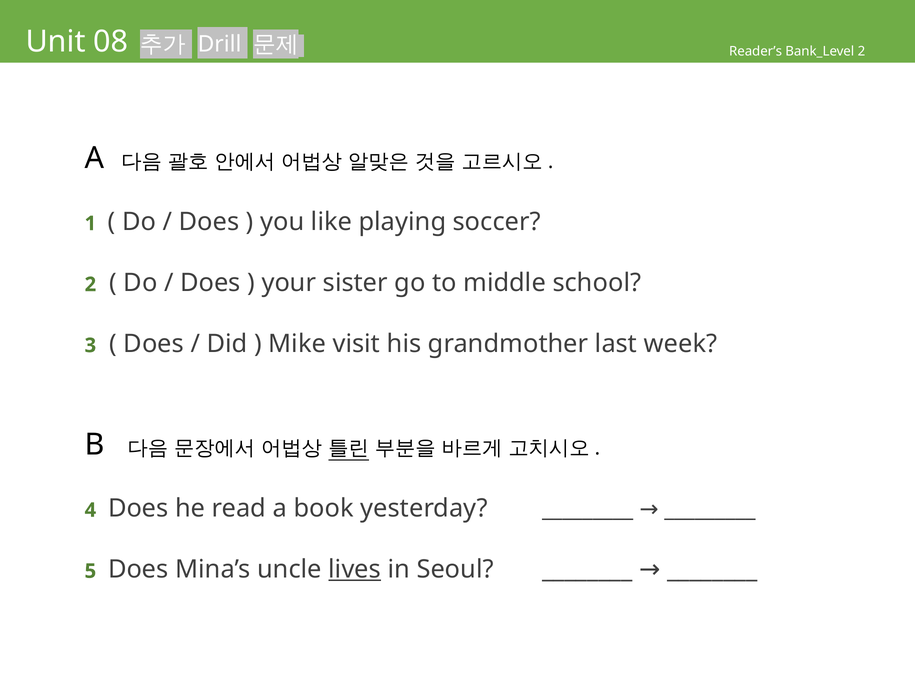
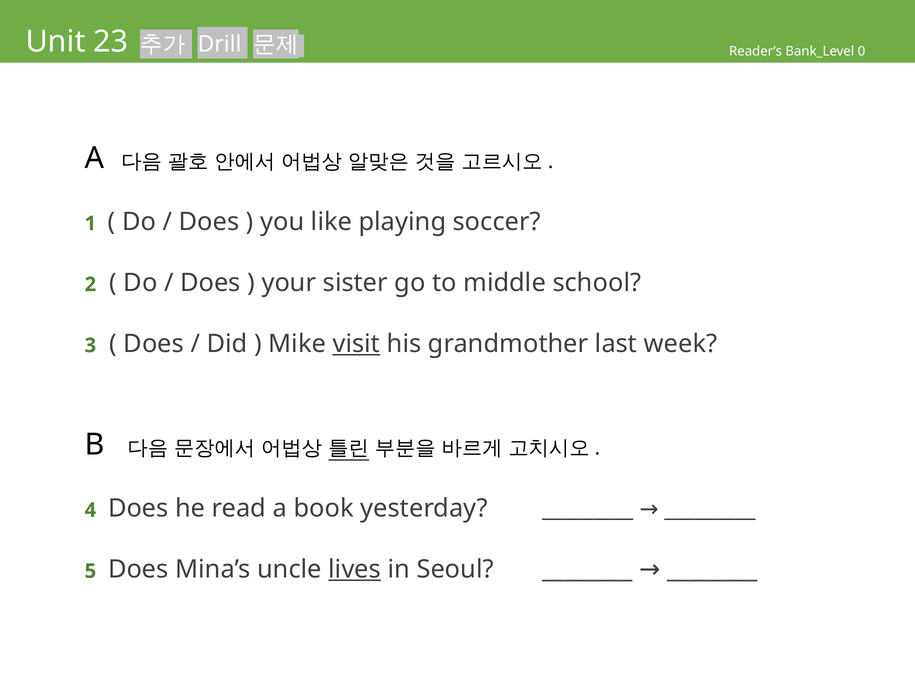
08: 08 -> 23 (111, 42)
Bank_Level 2: 2 -> 0 (861, 51)
visit underline: none -> present (356, 344)
